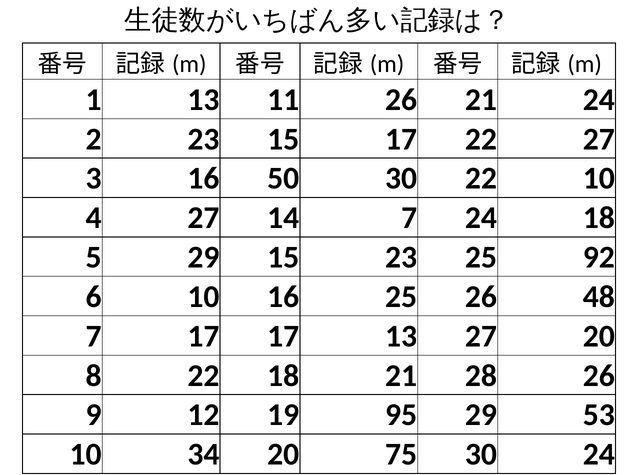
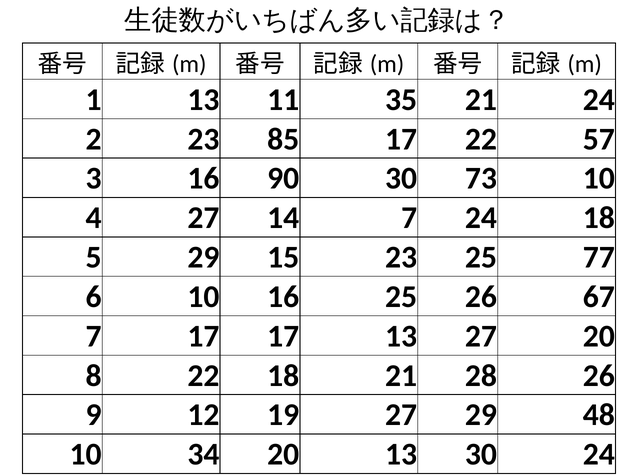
11 26: 26 -> 35 (401, 100)
23 15: 15 -> 85 (283, 139)
22 27: 27 -> 57 (599, 139)
50: 50 -> 90 (283, 178)
30 22: 22 -> 73 (481, 178)
92: 92 -> 77 (599, 257)
48: 48 -> 67 (599, 297)
19 95: 95 -> 27 (401, 415)
53: 53 -> 48 (599, 415)
20 75: 75 -> 13 (401, 454)
